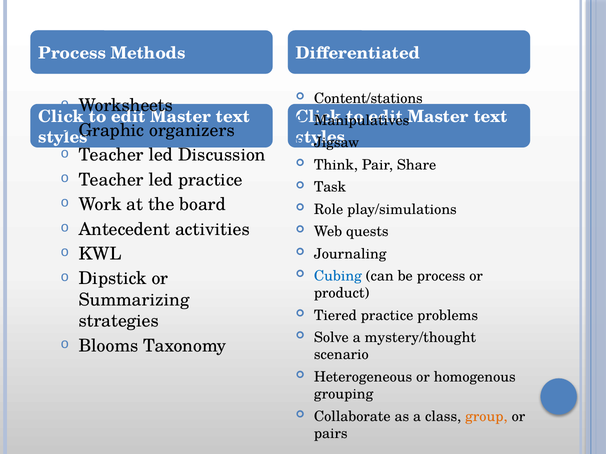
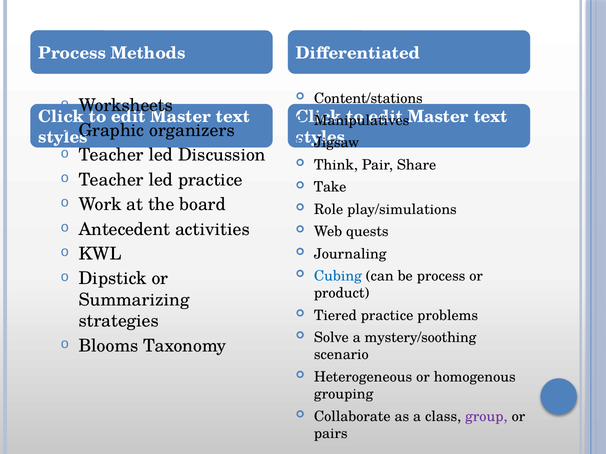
Task: Task -> Take (330, 187)
mystery/thought: mystery/thought -> mystery/soothing (420, 338)
group colour: orange -> purple (486, 417)
